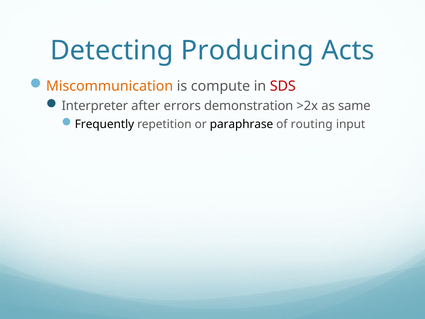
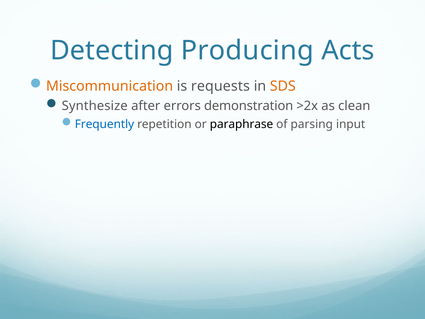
compute: compute -> requests (220, 86)
SDS colour: red -> orange (283, 86)
Interpreter: Interpreter -> Synthesize (95, 106)
same: same -> clean (354, 106)
Frequently colour: black -> blue (104, 124)
routing: routing -> parsing (312, 124)
